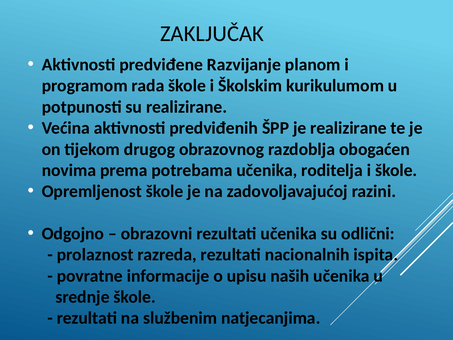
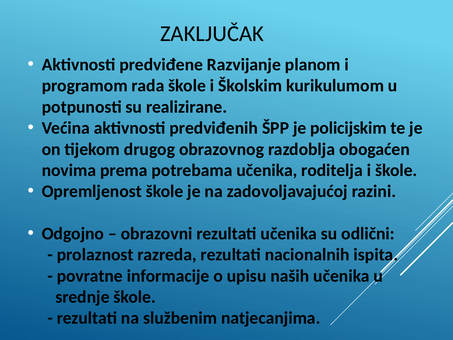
je realizirane: realizirane -> policijskim (349, 128)
